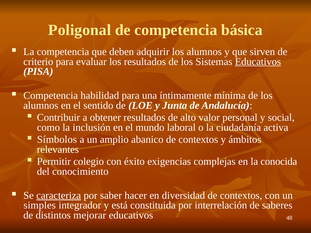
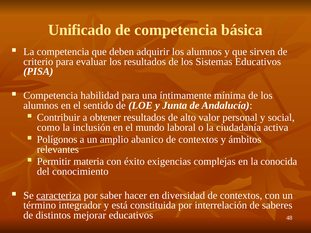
Poligonal: Poligonal -> Unificado (80, 30)
Educativos underline: present -> none (258, 62)
Símbolos: Símbolos -> Polígonos (57, 140)
colegio: colegio -> materia (89, 162)
simples: simples -> término (40, 206)
